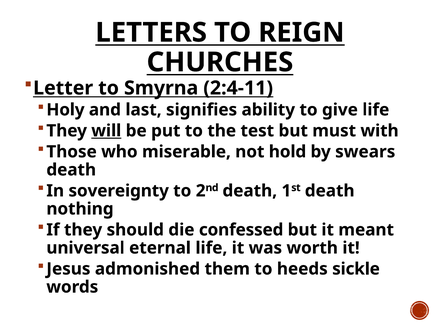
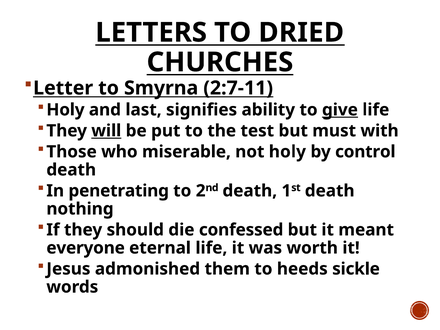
REIGN: REIGN -> DRIED (301, 33)
2:4-11: 2:4-11 -> 2:7-11 (238, 88)
give underline: none -> present (340, 110)
not hold: hold -> holy (287, 152)
swears: swears -> control (365, 152)
sovereignty: sovereignty -> penetrating (119, 191)
universal: universal -> everyone (86, 248)
